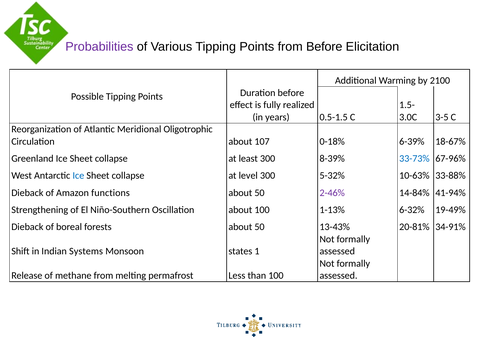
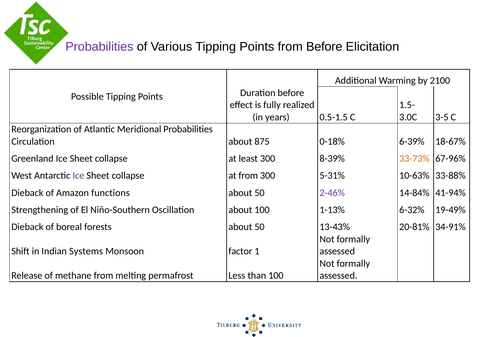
Meridional Oligotrophic: Oligotrophic -> Probabilities (188, 129)
107: 107 -> 875 (262, 142)
33-73% colour: blue -> orange (414, 159)
Ice colour: blue -> purple (78, 176)
at level: level -> from (248, 176)
5-32%: 5-32% -> 5-31% (332, 176)
states: states -> factor (240, 251)
